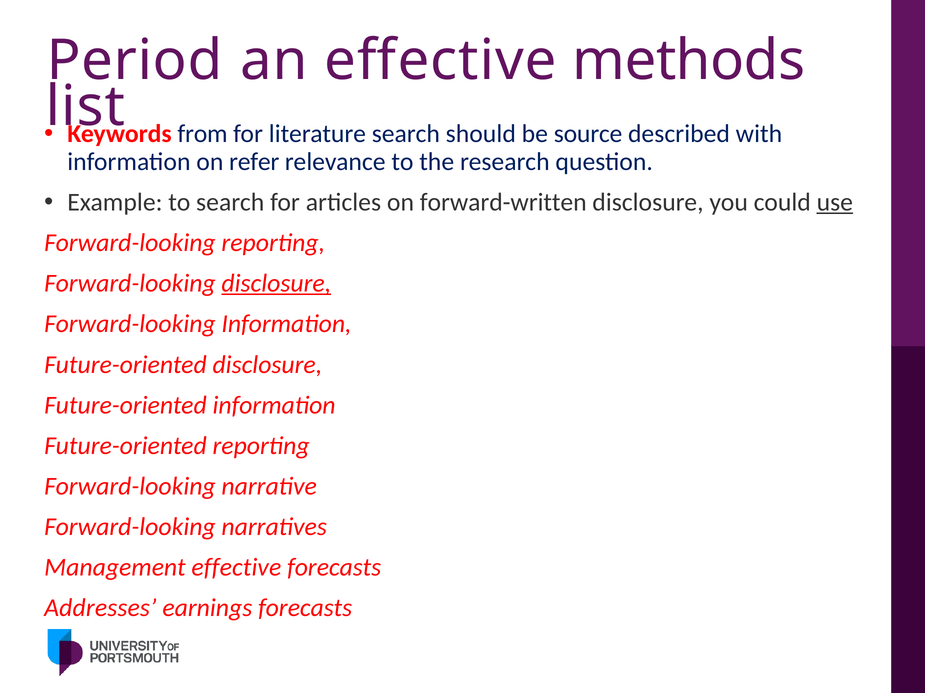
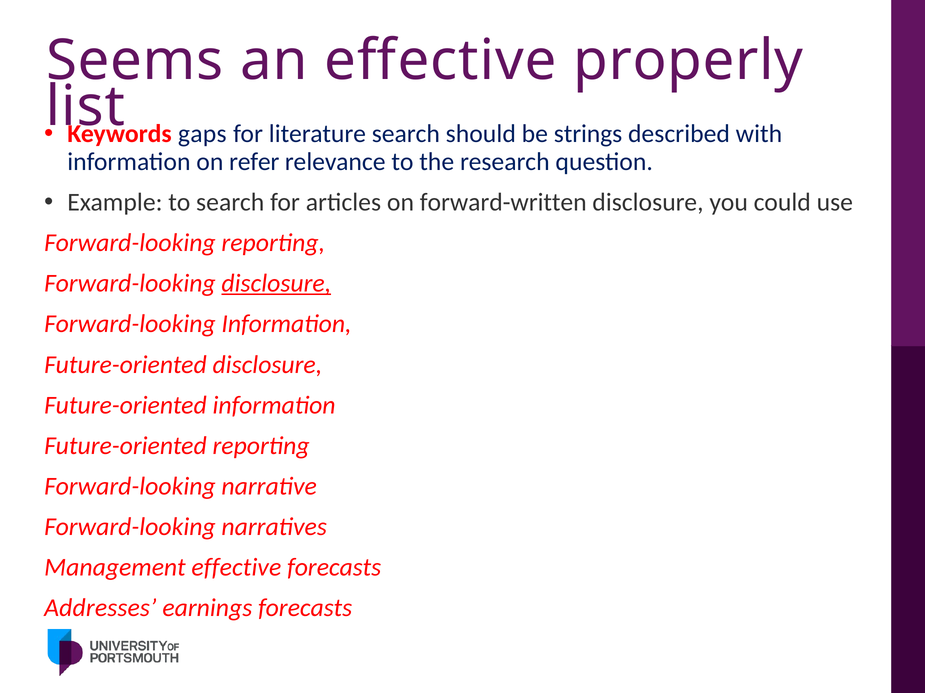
Period: Period -> Seems (135, 60)
methods: methods -> properly (688, 60)
from: from -> gaps (202, 134)
source: source -> strings (588, 134)
use underline: present -> none (835, 203)
